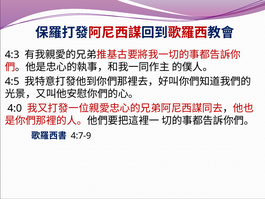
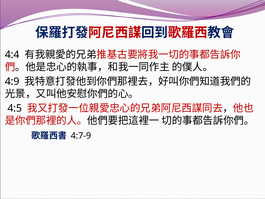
4:3: 4:3 -> 4:4 (12, 55)
4:5: 4:5 -> 4:9 (12, 81)
4:0: 4:0 -> 4:5 (15, 108)
